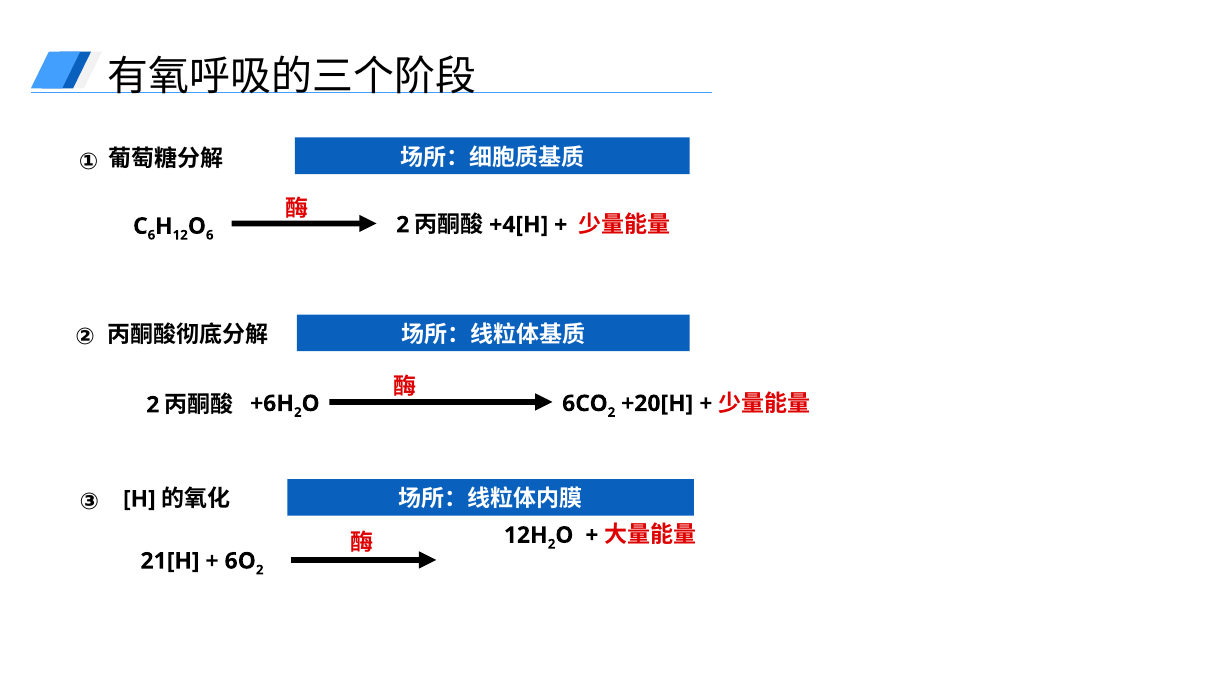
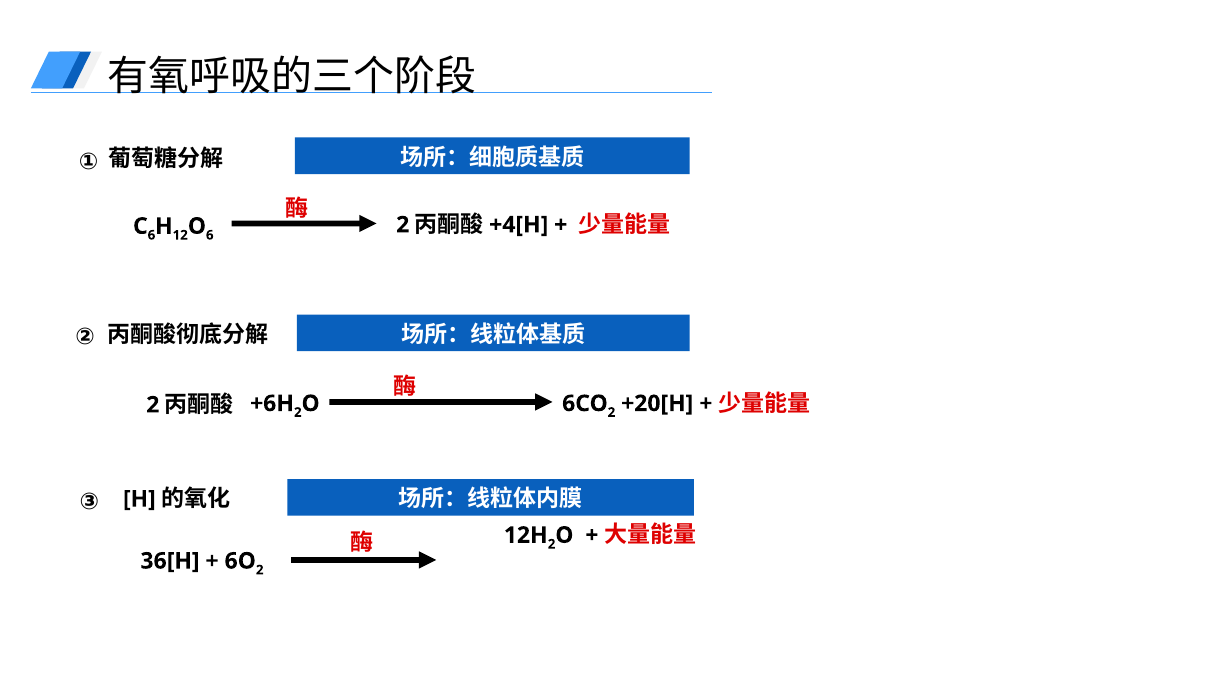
21[H: 21[H -> 36[H (170, 561)
